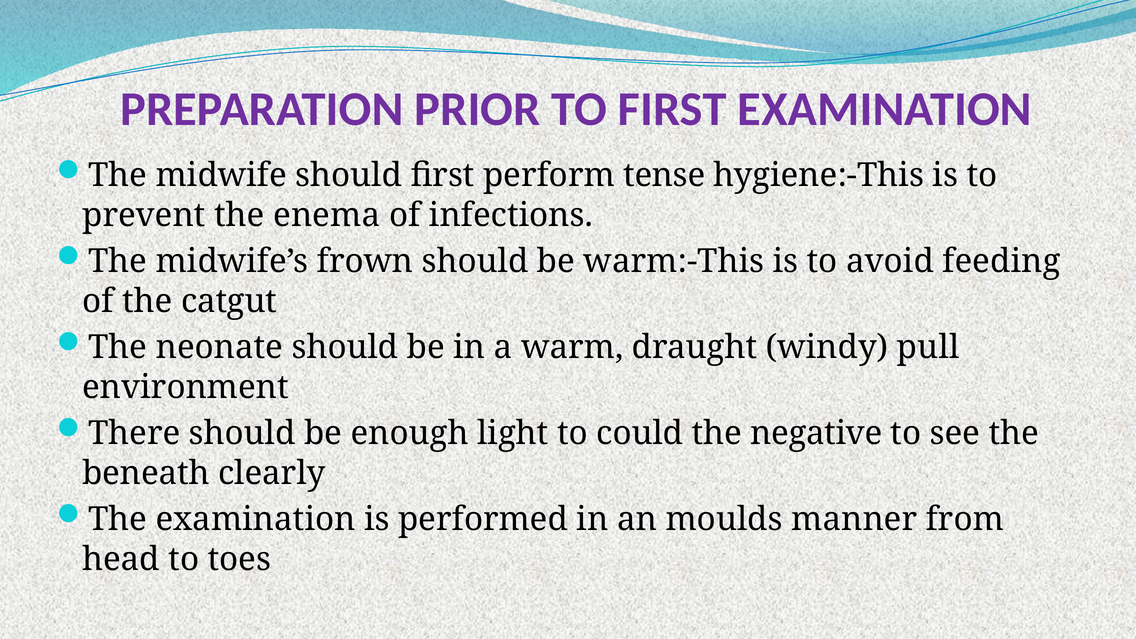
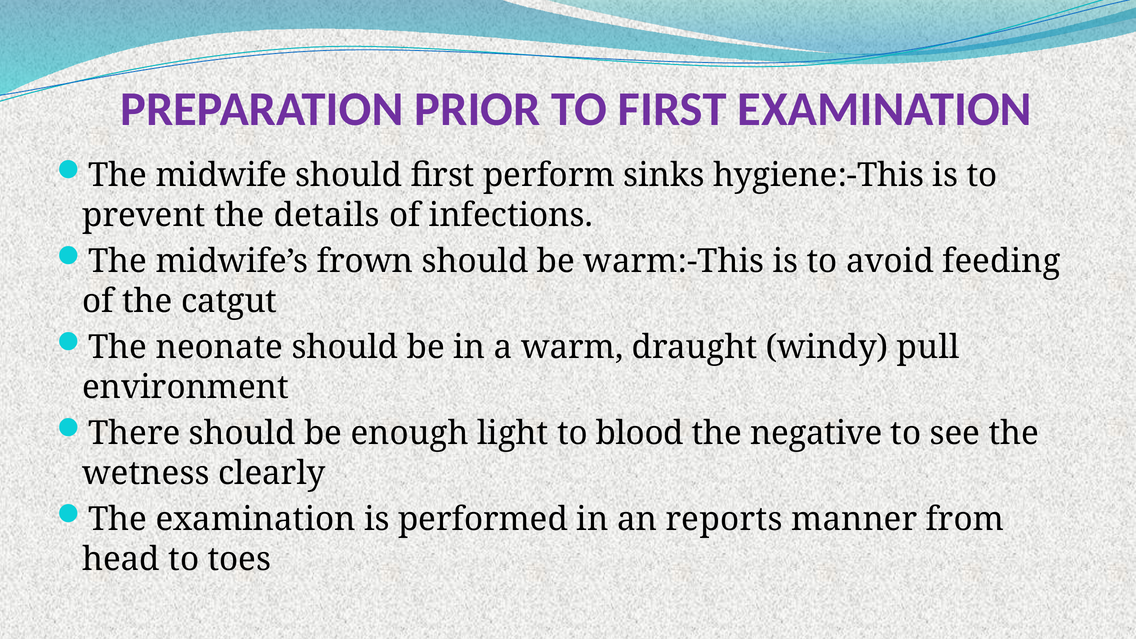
tense: tense -> sinks (664, 175)
enema: enema -> details (327, 215)
could: could -> blood (640, 433)
beneath: beneath -> wetness (146, 473)
moulds: moulds -> reports (724, 519)
